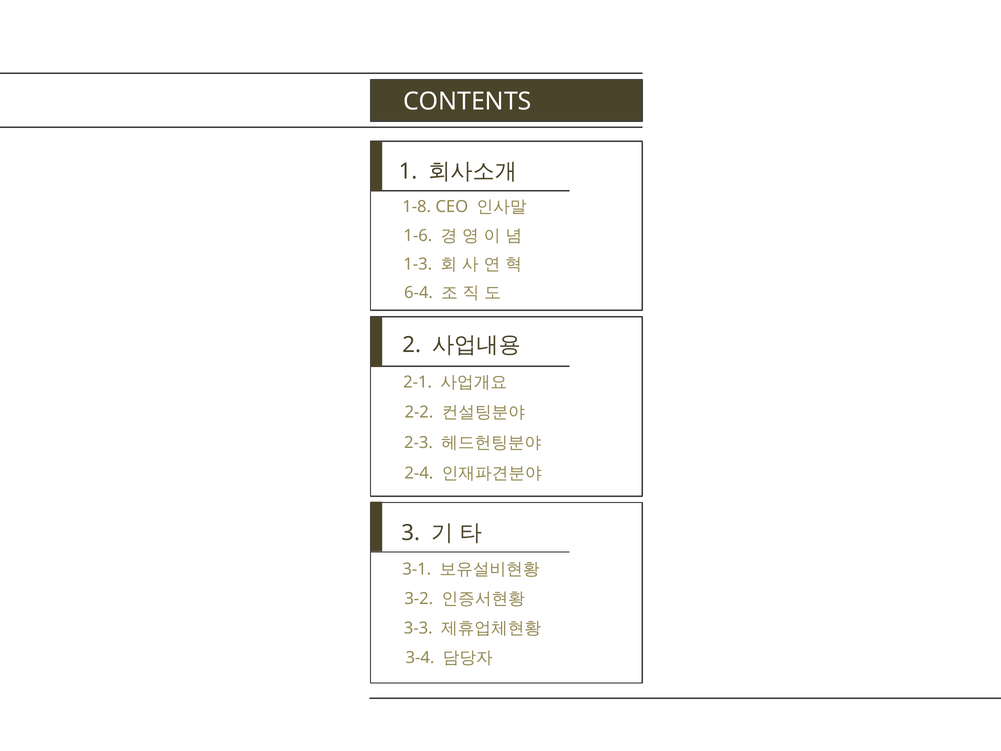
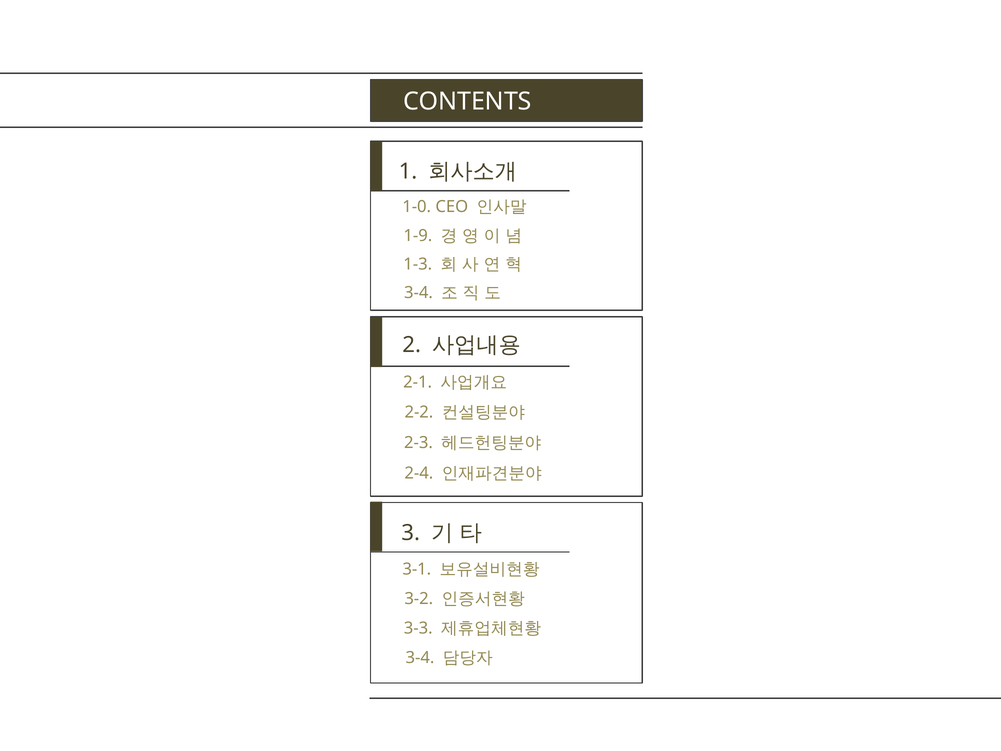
1-8: 1-8 -> 1-0 (417, 207)
1-6: 1-6 -> 1-9 (418, 235)
6-4: 6-4 -> 3-4 (418, 293)
